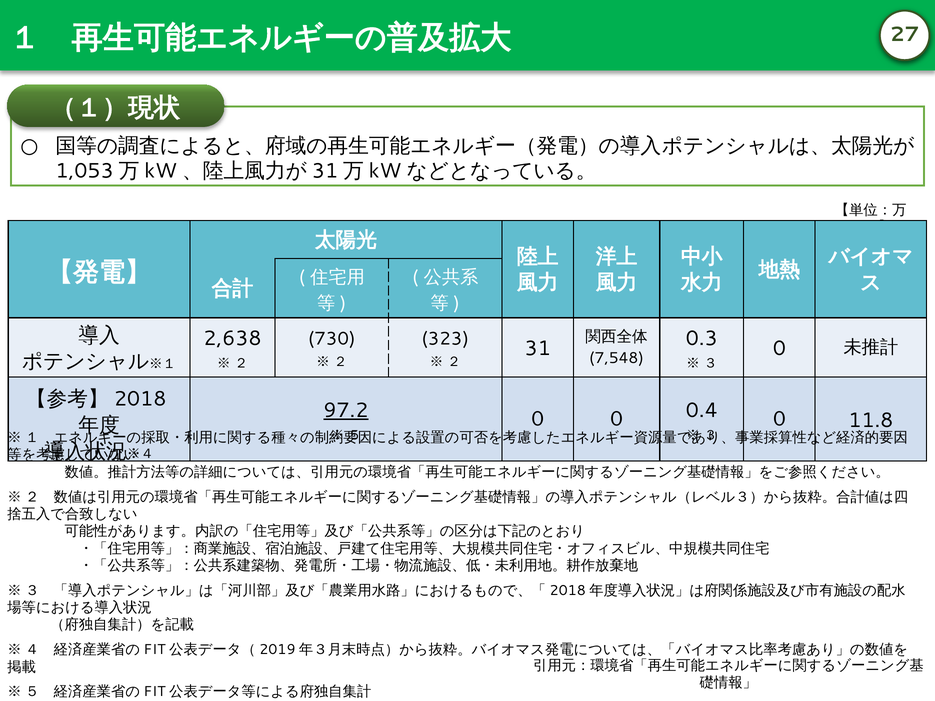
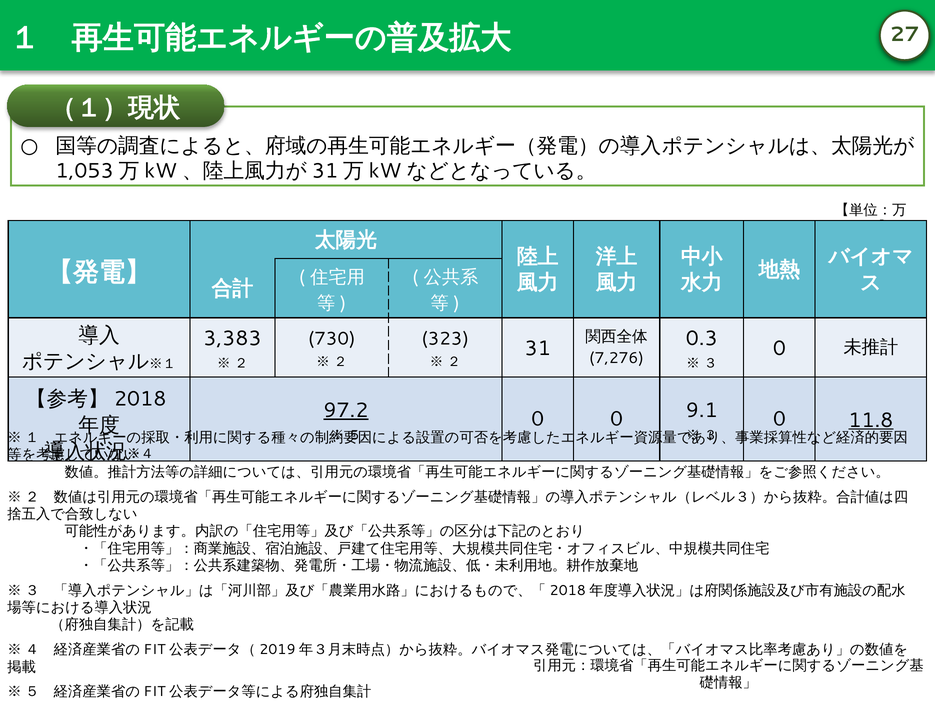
2,638: 2,638 -> 3,383 (232, 339)
7,548: 7,548 -> 7,276 (616, 358)
0.4: 0.4 -> 9.1 (702, 410)
11.8 underline: none -> present (871, 420)
